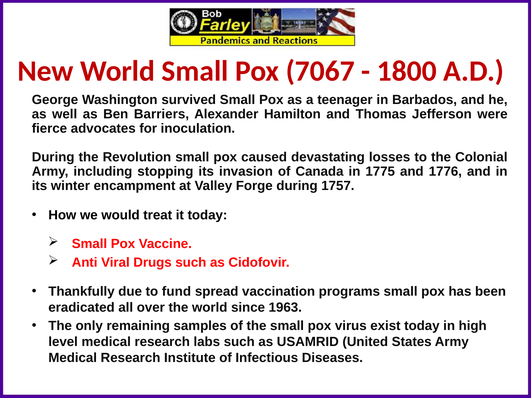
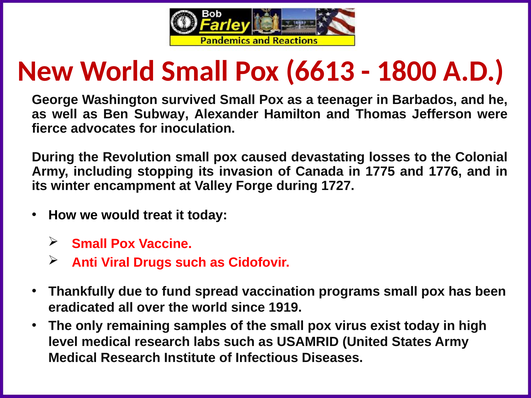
7067: 7067 -> 6613 (320, 71)
Barriers: Barriers -> Subway (161, 114)
1757: 1757 -> 1727 (338, 186)
1963: 1963 -> 1919 (285, 308)
